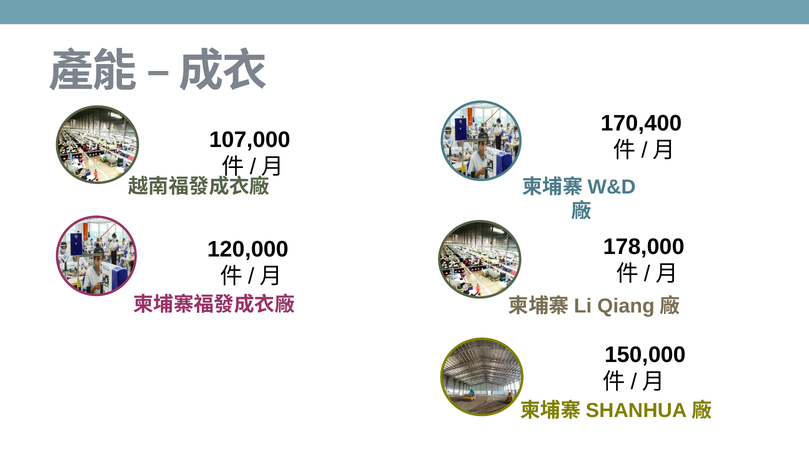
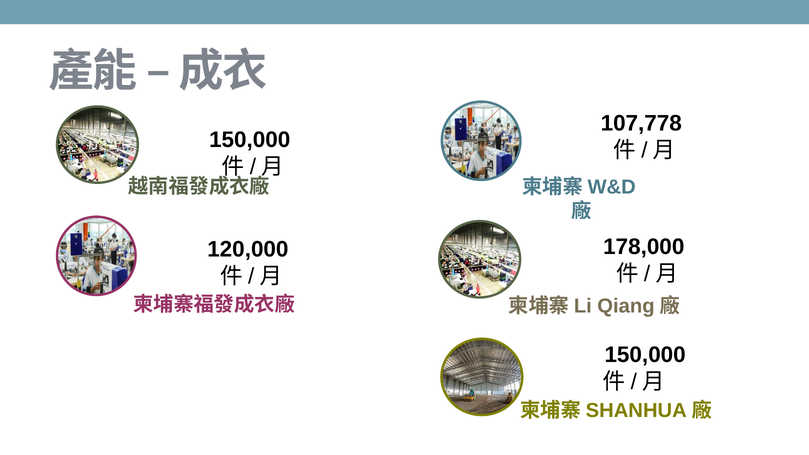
170,400: 170,400 -> 107,778 (641, 123)
107,000: 107,000 -> 150,000 (250, 140)
